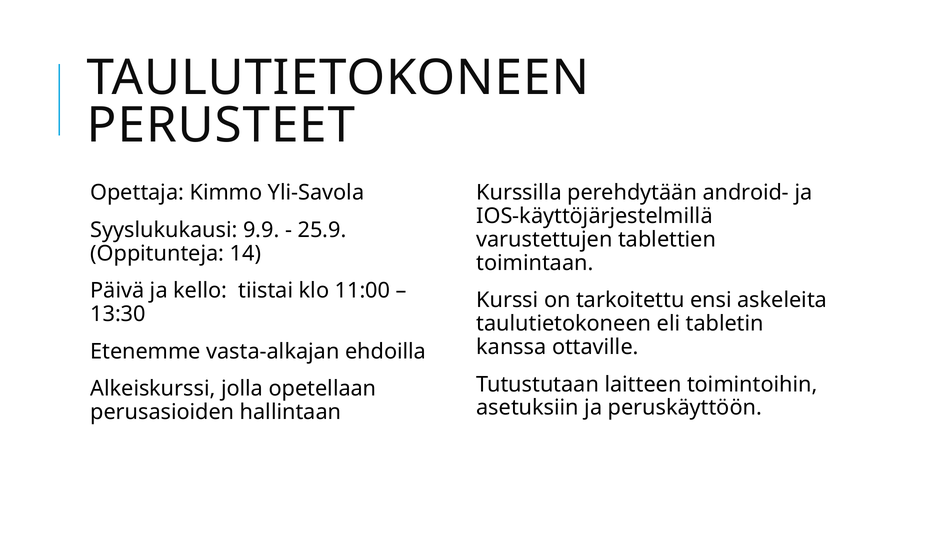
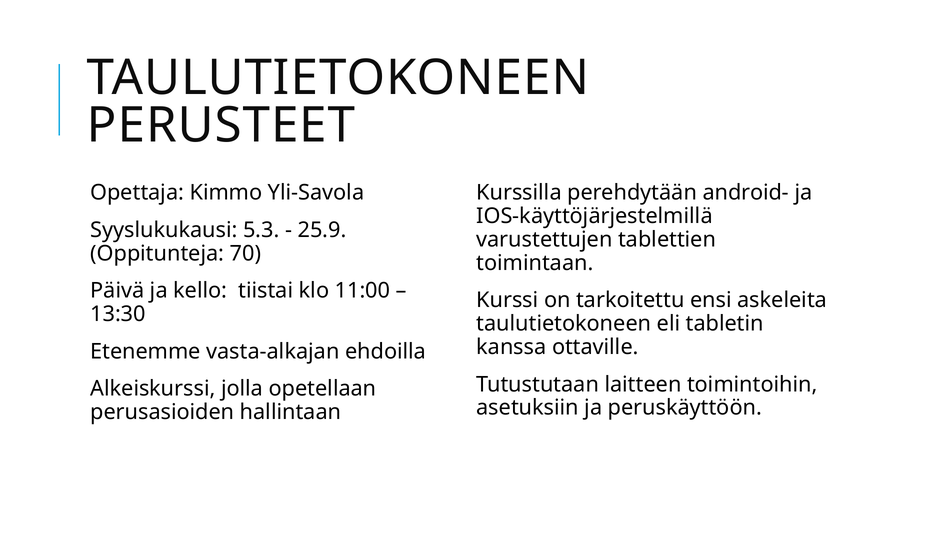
9.9: 9.9 -> 5.3 (261, 230)
14: 14 -> 70 (245, 254)
